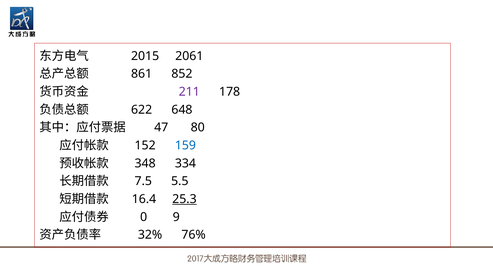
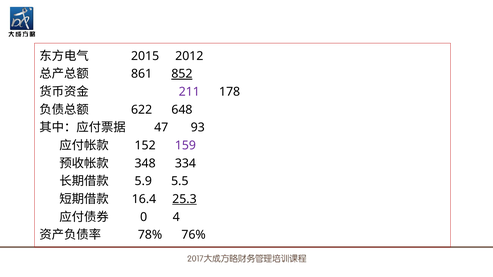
2061: 2061 -> 2012 (189, 56)
852 underline: none -> present (182, 74)
80: 80 -> 93 (198, 128)
159 colour: blue -> purple (185, 146)
7.5: 7.5 -> 5.9 (143, 181)
9: 9 -> 4 (176, 217)
32%: 32% -> 78% (150, 235)
